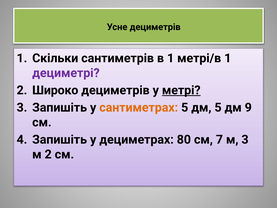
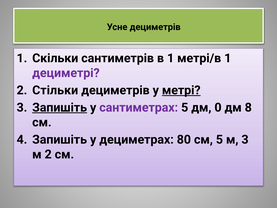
Широко: Широко -> Стільки (55, 90)
Запишіть underline: none -> present (60, 107)
сантиметрах colour: orange -> purple (139, 107)
дм 5: 5 -> 0 (218, 107)
9: 9 -> 8 (248, 107)
см 7: 7 -> 5 (219, 139)
